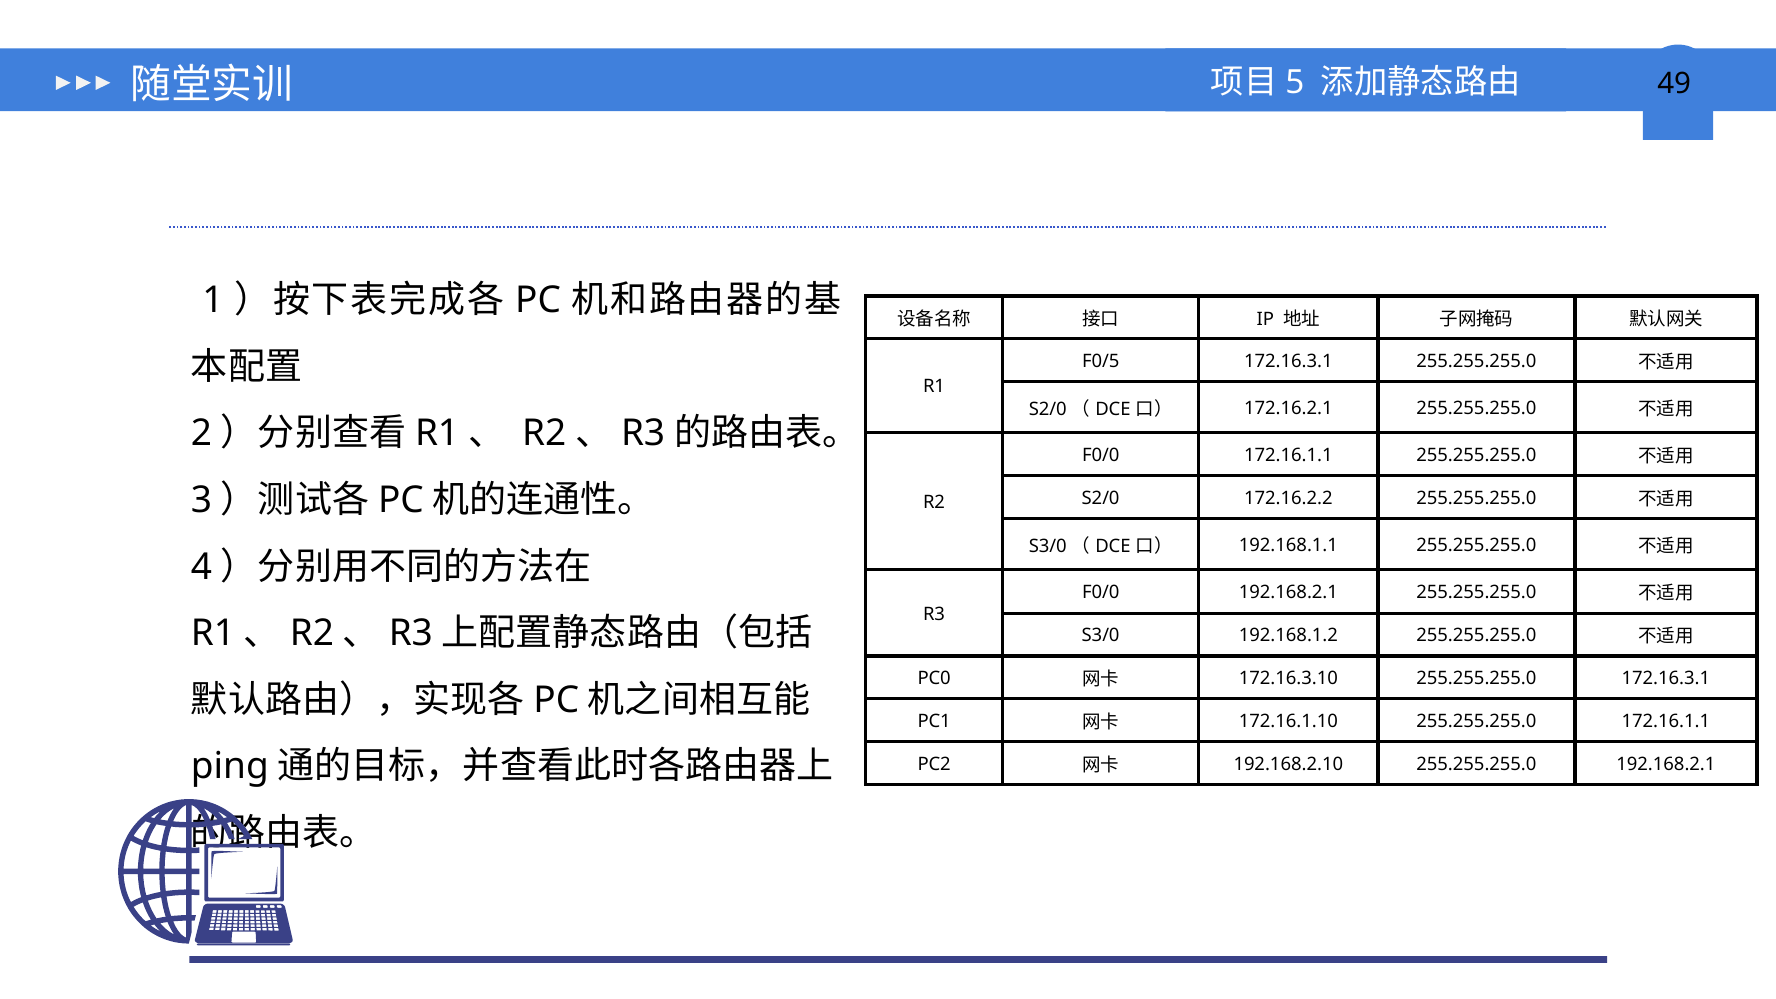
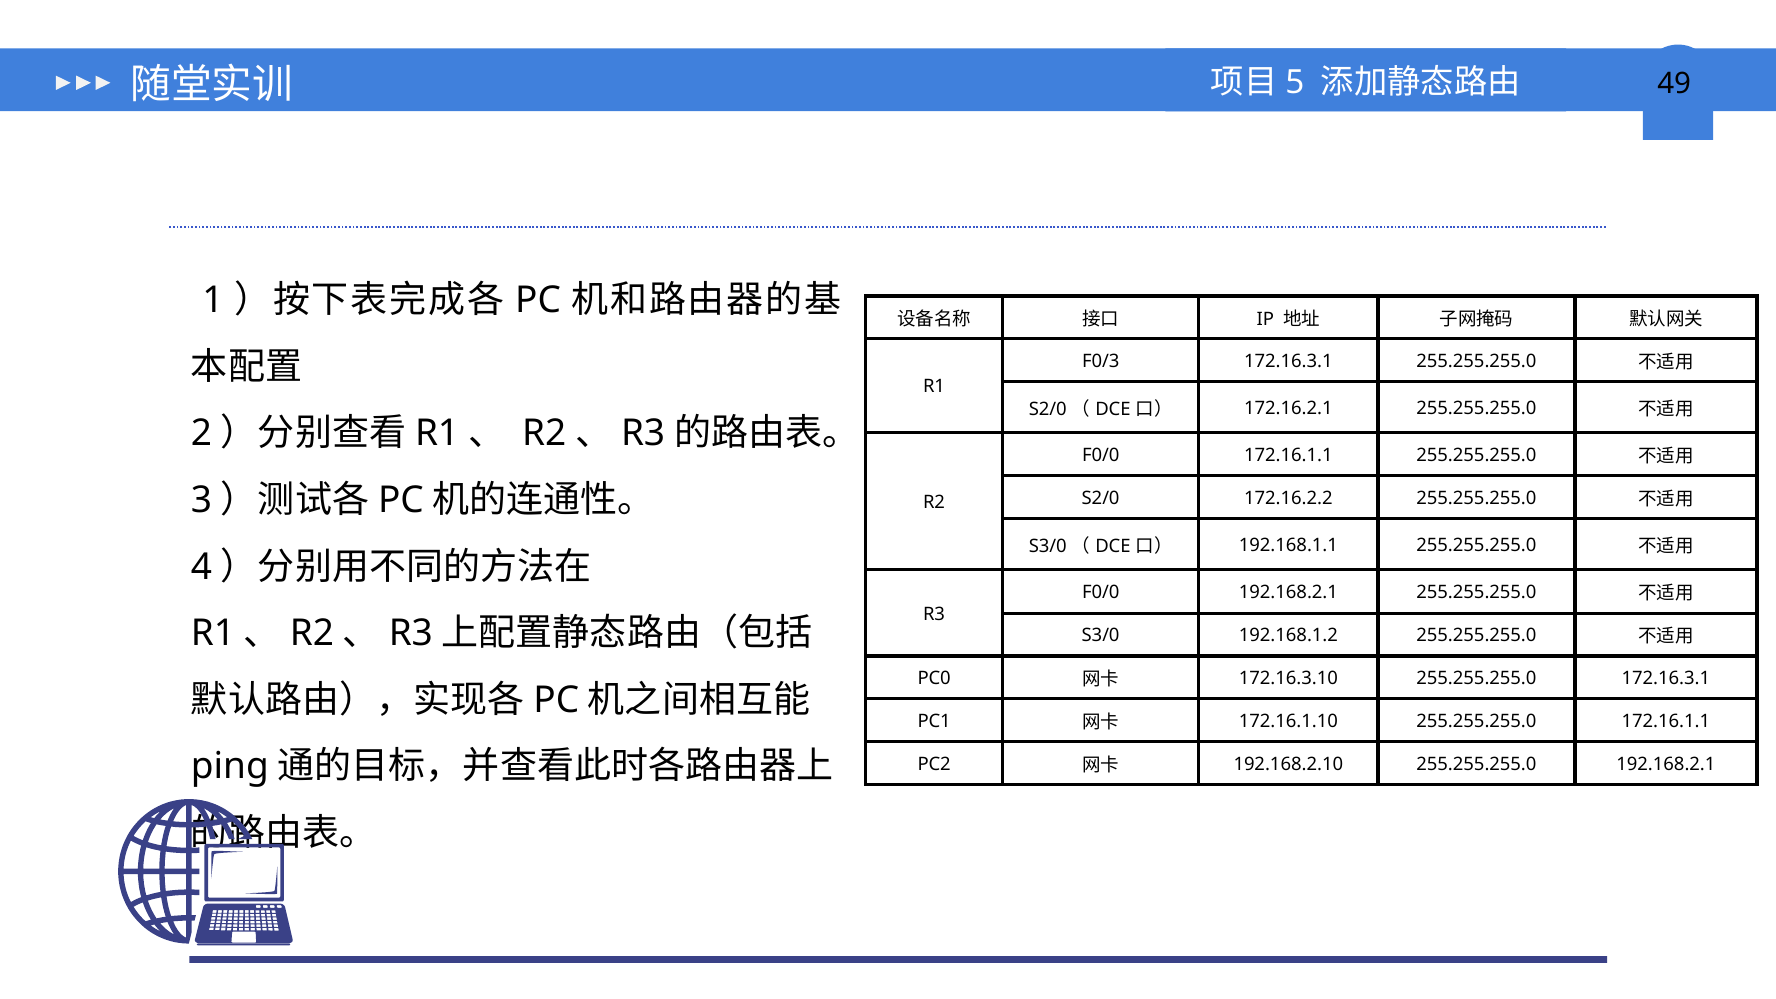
F0/5: F0/5 -> F0/3 (1101, 361)
